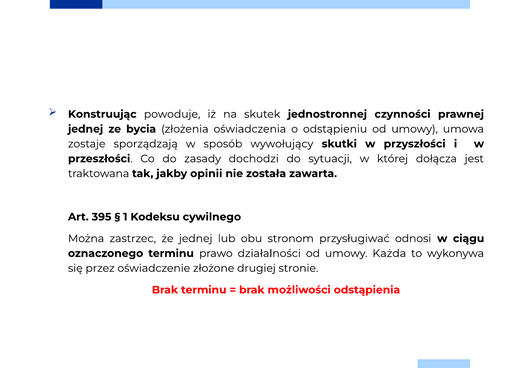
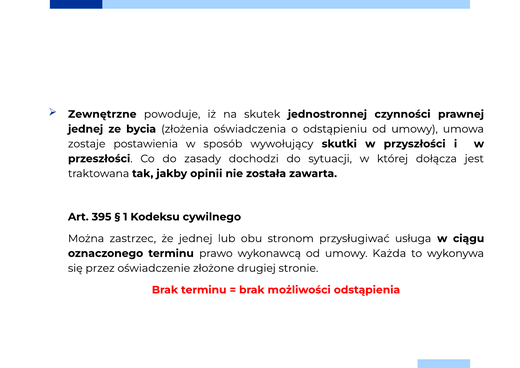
Konstruując: Konstruując -> Zewnętrzne (102, 114)
sporządzają: sporządzają -> postawienia (146, 144)
odnosi: odnosi -> usługa (413, 238)
działalności: działalności -> wykonawcą (269, 253)
